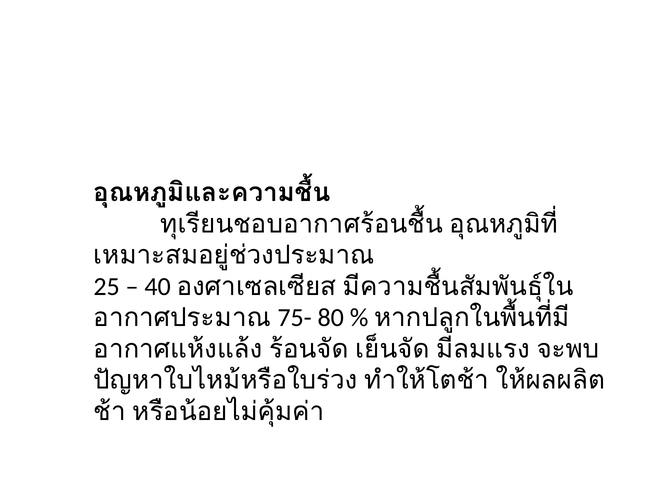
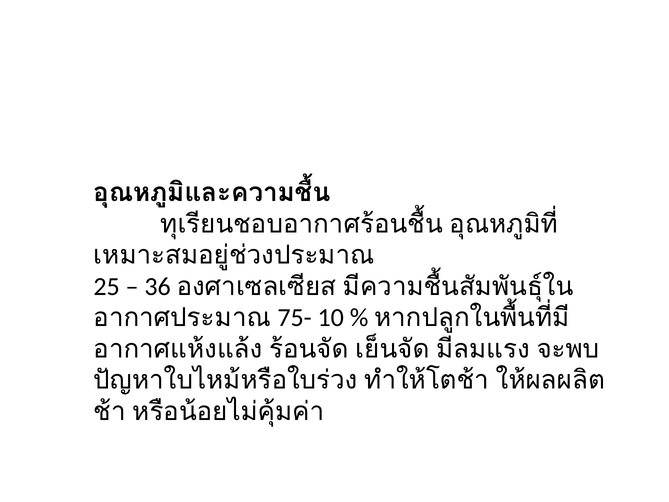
40: 40 -> 36 (158, 286)
80: 80 -> 10 (331, 318)
